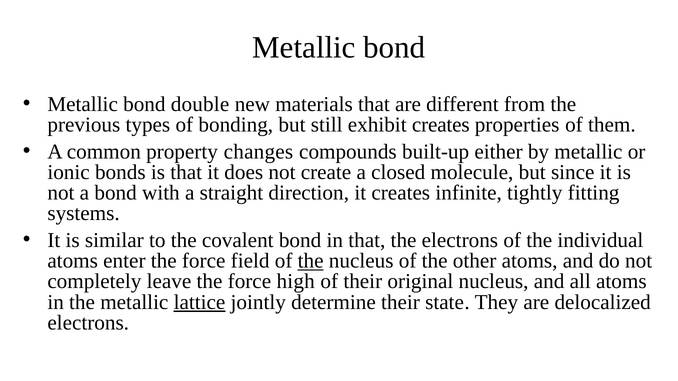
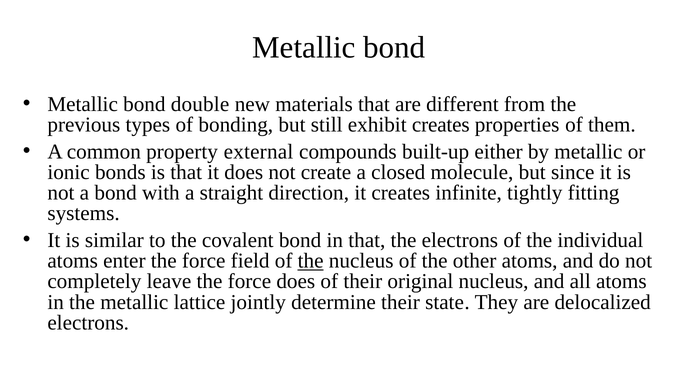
changes: changes -> external (258, 152)
force high: high -> does (296, 282)
lattice underline: present -> none (199, 302)
